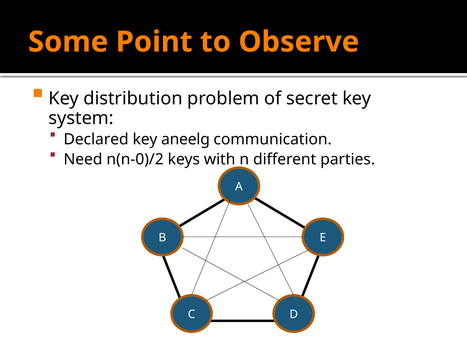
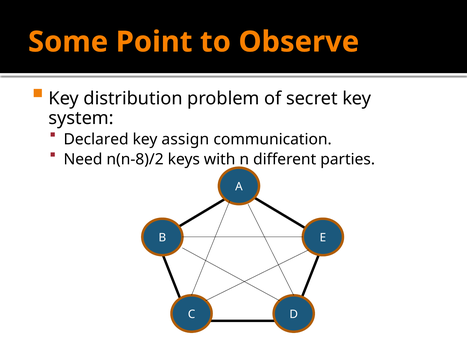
aneelg: aneelg -> assign (185, 139)
n(n-0)/2: n(n-0)/2 -> n(n-8)/2 (135, 159)
